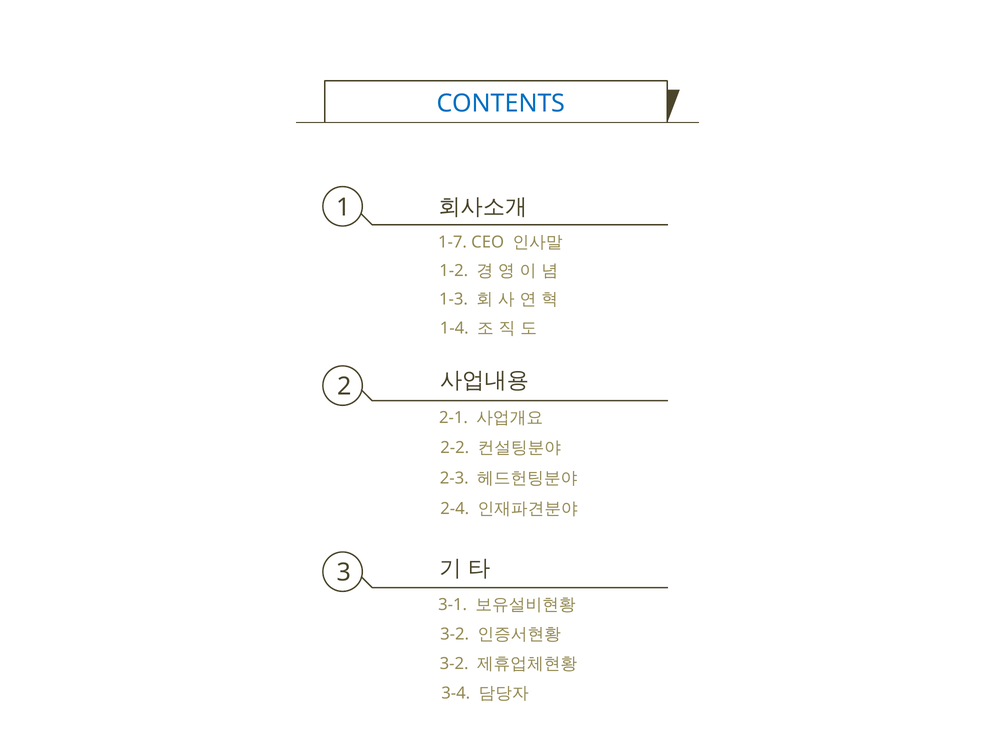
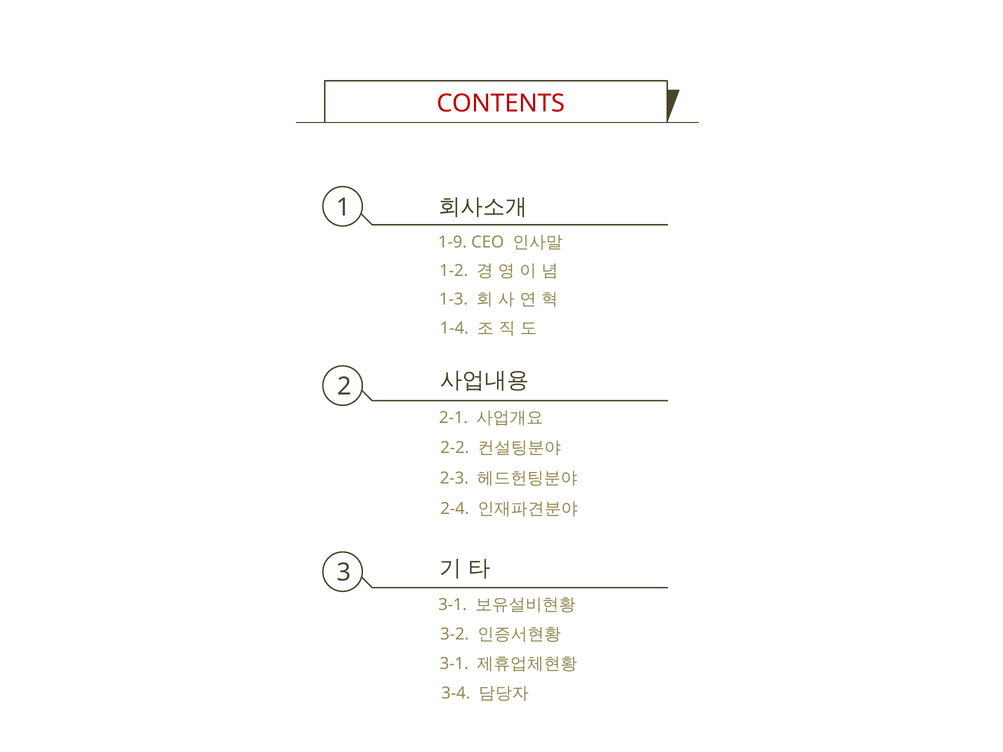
CONTENTS colour: blue -> red (501, 104)
1-7: 1-7 -> 1-9 (452, 242)
3-2: 3-2 -> 3-1 (454, 664)
